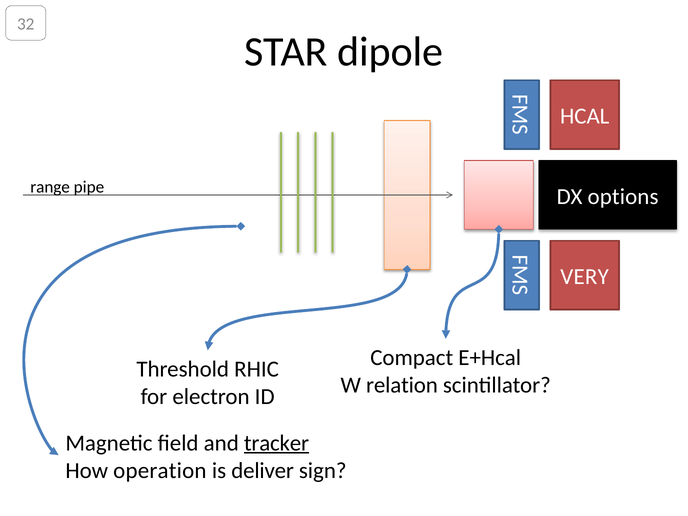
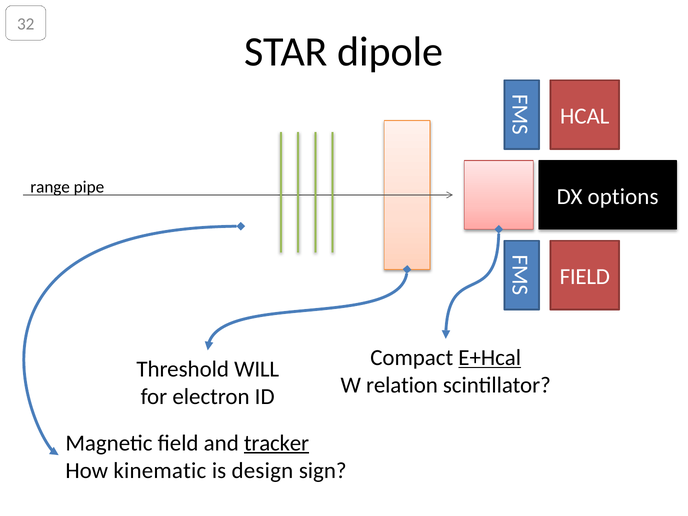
VERY: VERY -> FIELD (585, 277)
E+Hcal underline: none -> present (490, 358)
RHIC: RHIC -> WILL (257, 369)
operation: operation -> kinematic (160, 471)
deliver: deliver -> design (262, 471)
